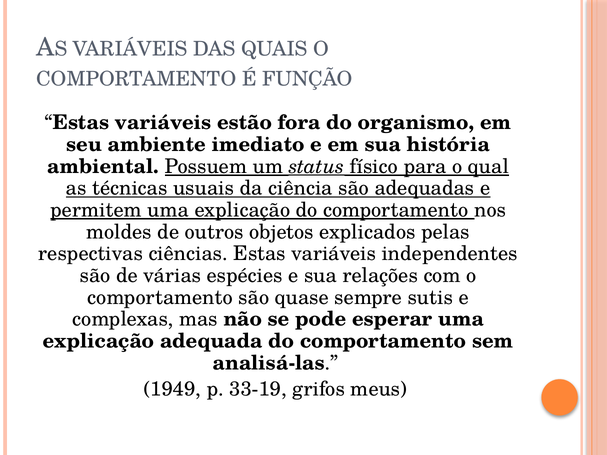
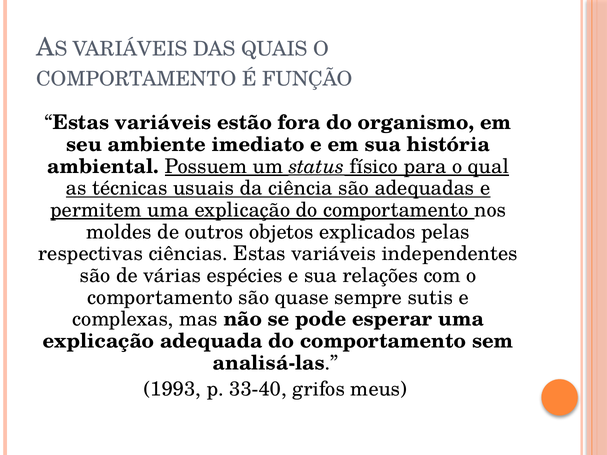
1949: 1949 -> 1993 (172, 389)
33-19: 33-19 -> 33-40 (258, 389)
